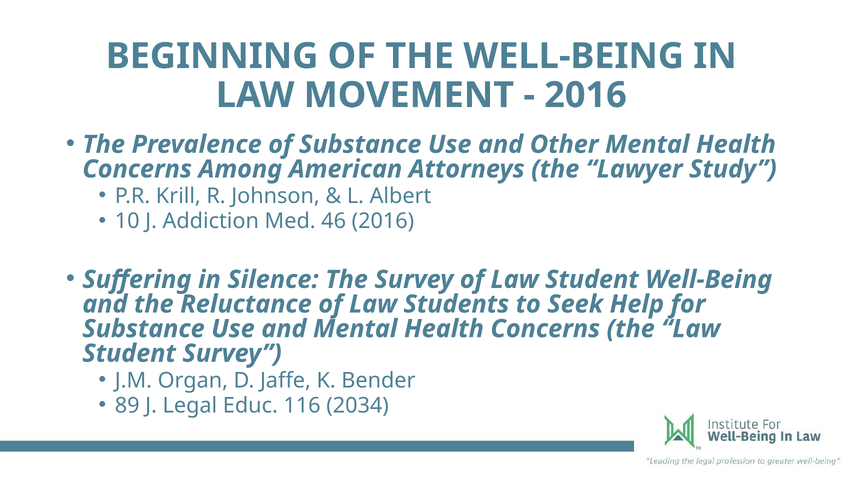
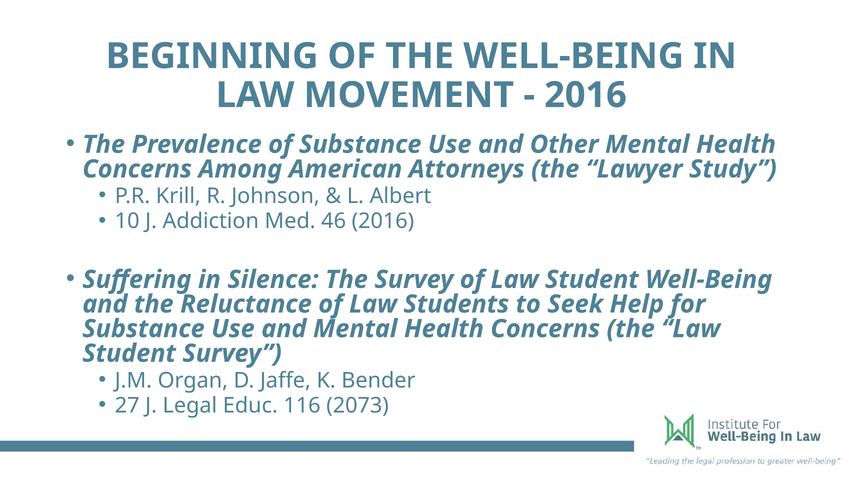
89: 89 -> 27 (127, 405)
2034: 2034 -> 2073 (358, 405)
